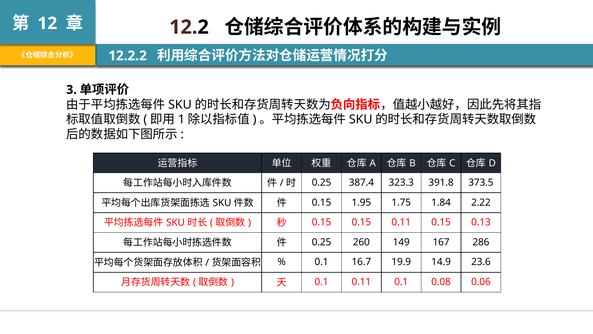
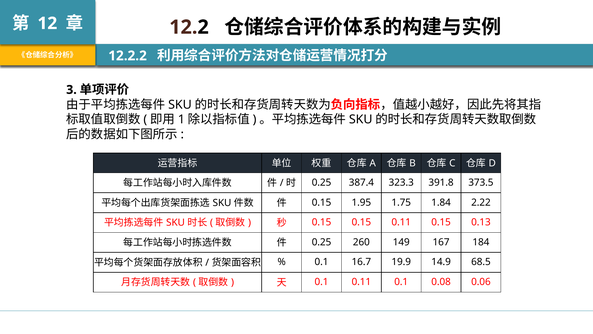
286: 286 -> 184 (481, 242)
23.6: 23.6 -> 68.5 (481, 262)
